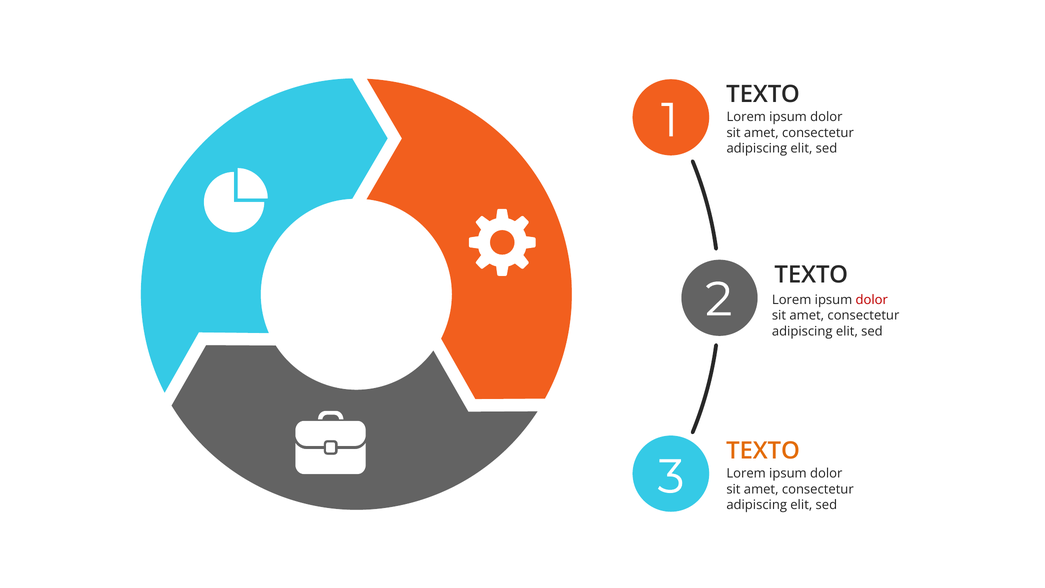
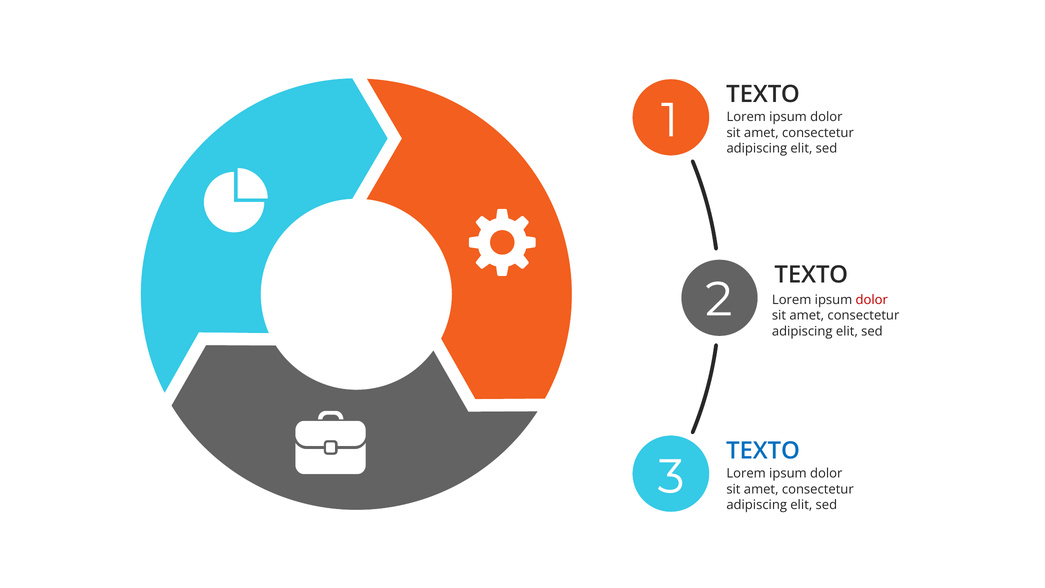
TEXTO colour: orange -> blue (763, 451)
